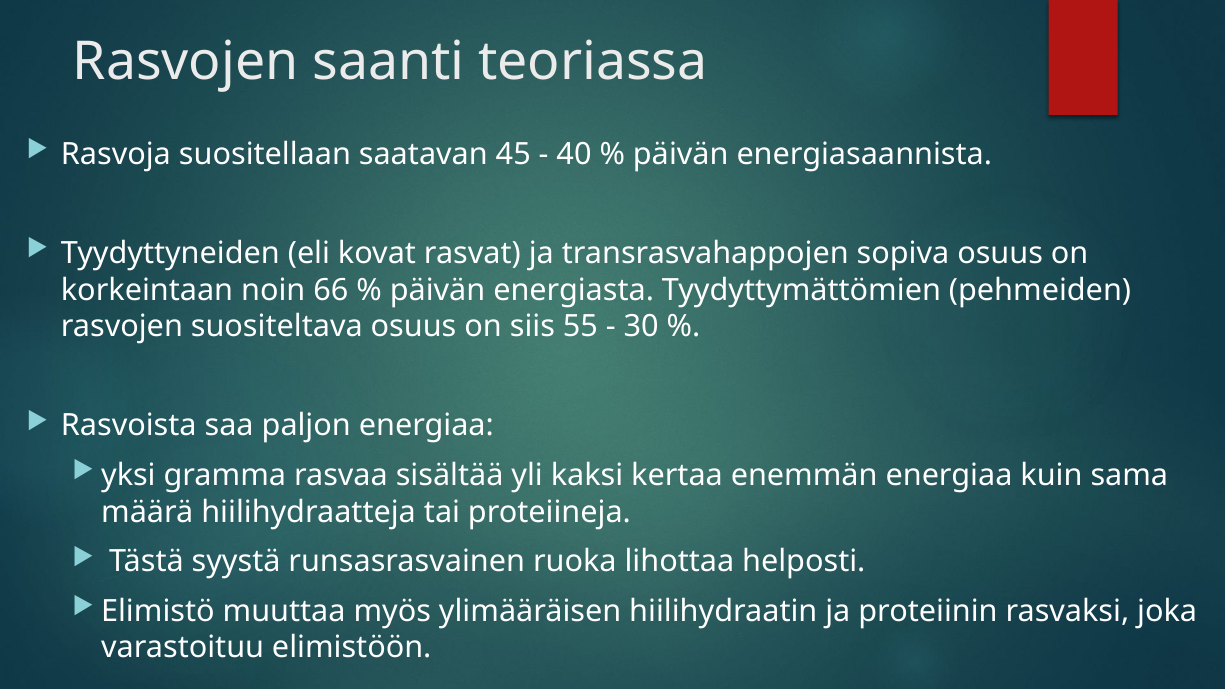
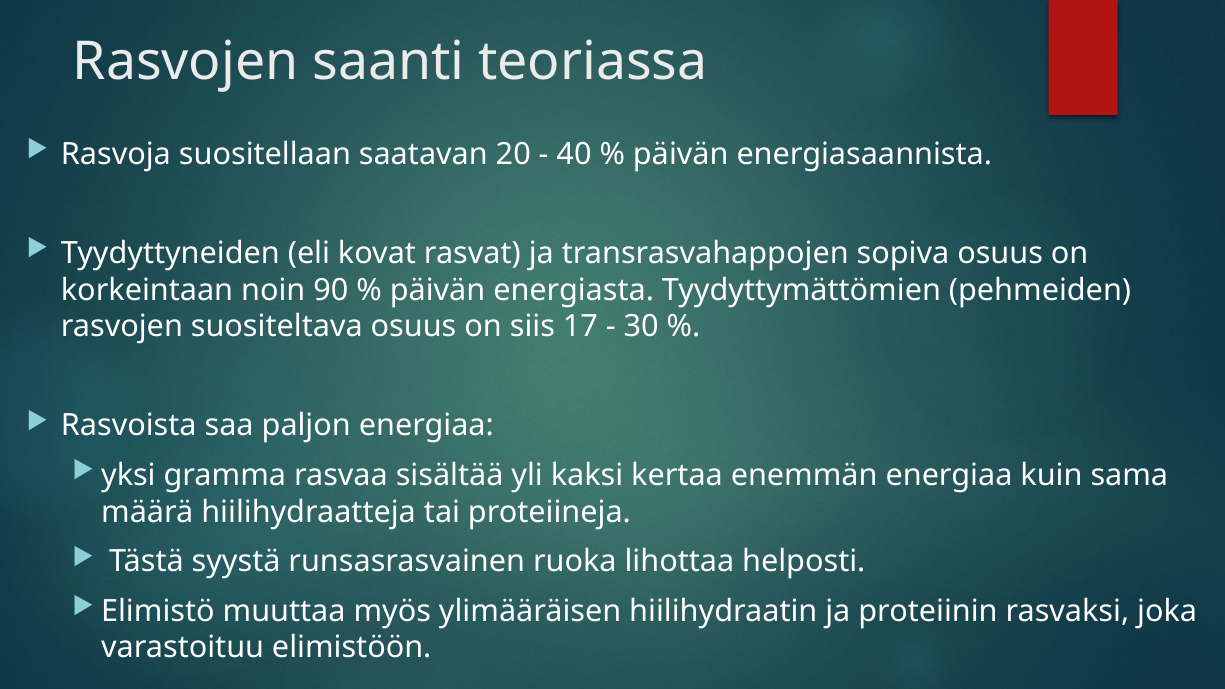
45: 45 -> 20 (513, 154)
66: 66 -> 90 (331, 290)
55: 55 -> 17 (580, 327)
